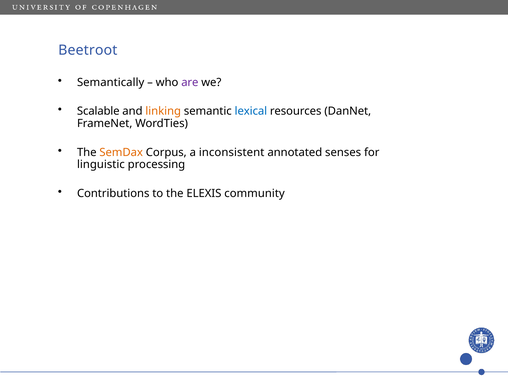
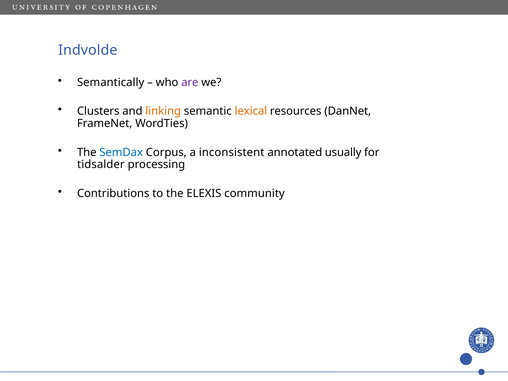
Beetroot: Beetroot -> Indvolde (88, 50)
Scalable: Scalable -> Clusters (98, 111)
lexical colour: blue -> orange (251, 111)
SemDax colour: orange -> blue (121, 152)
senses: senses -> usually (343, 152)
linguistic: linguistic -> tidsalder (101, 165)
